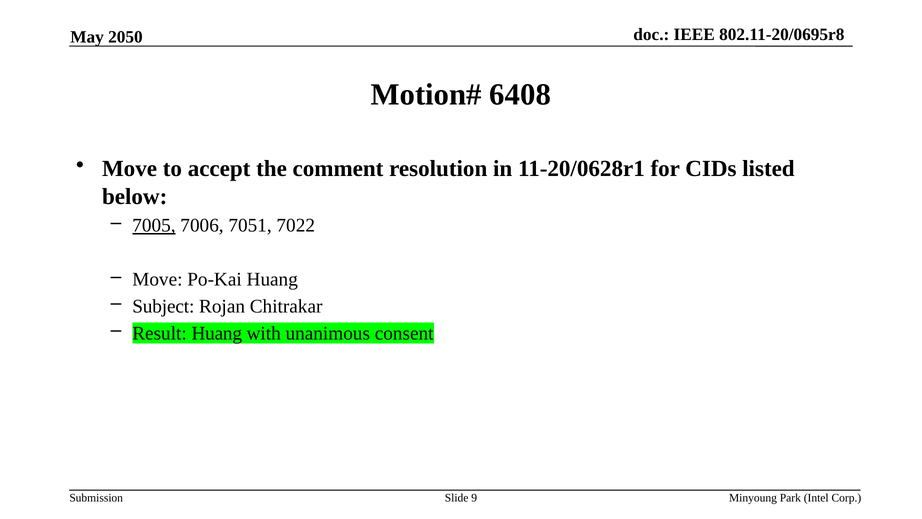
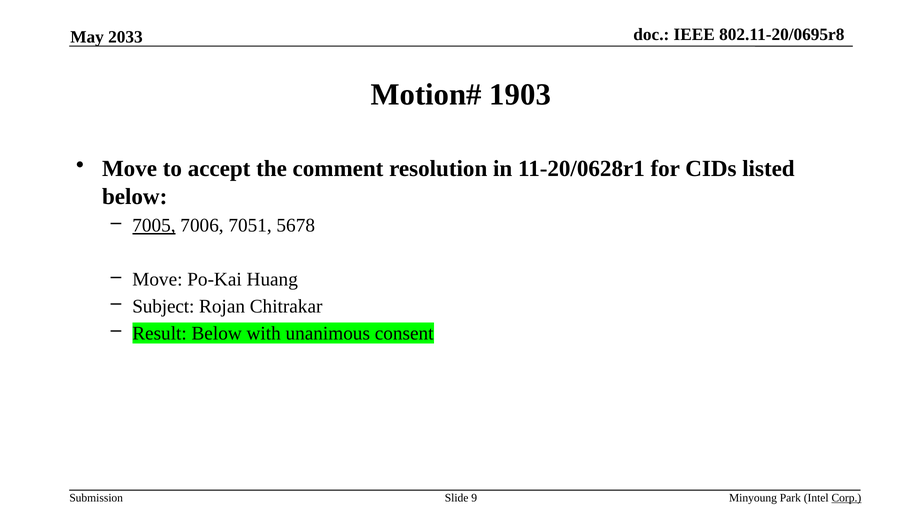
2050: 2050 -> 2033 (125, 37)
6408: 6408 -> 1903 (520, 94)
7022: 7022 -> 5678 (296, 225)
Result Huang: Huang -> Below (217, 333)
Corp underline: none -> present (846, 497)
